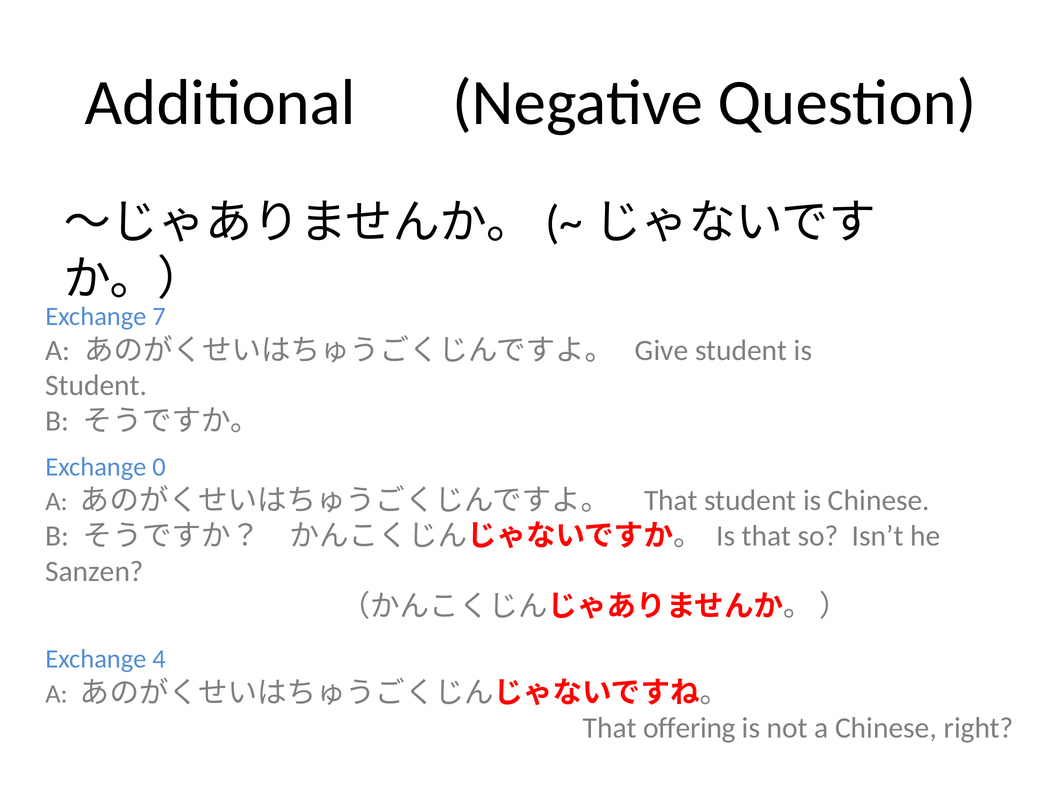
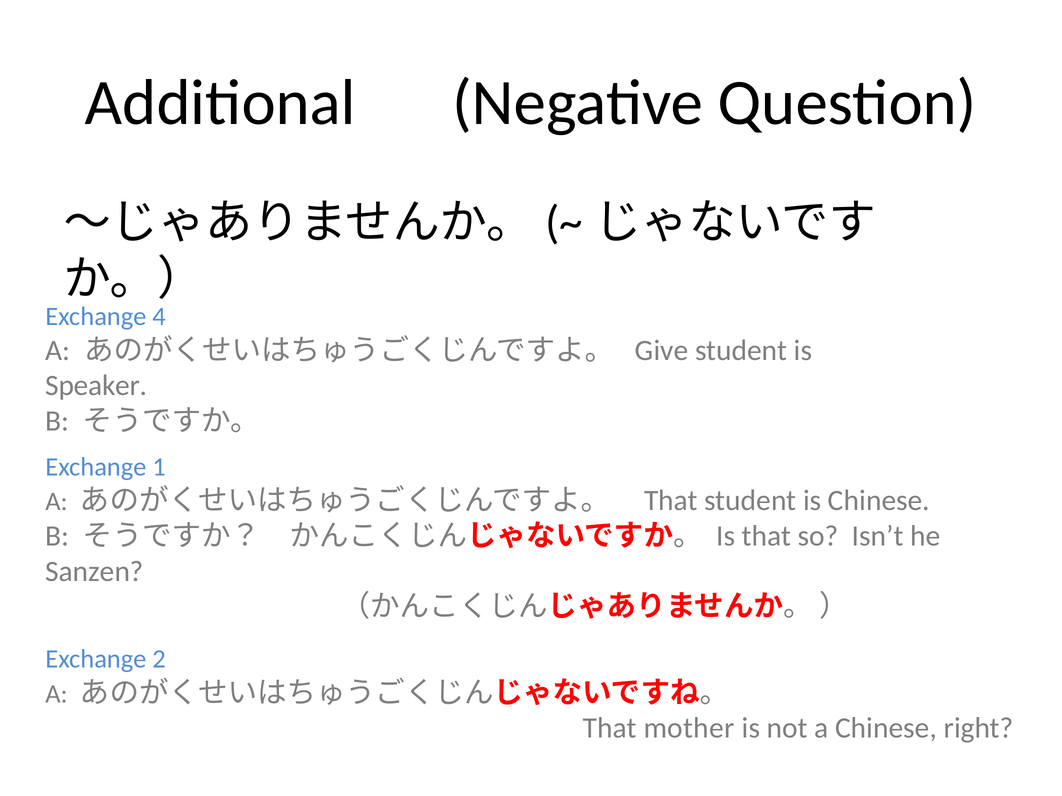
7: 7 -> 4 (159, 317)
Student: Student -> Speaker (96, 386)
0: 0 -> 1 (159, 467)
4: 4 -> 2 (159, 659)
offering: offering -> mother (689, 729)
